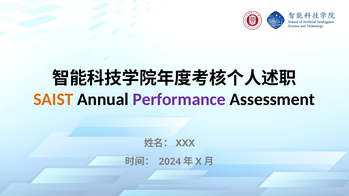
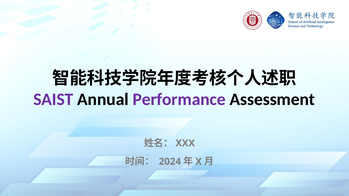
SAIST colour: orange -> purple (53, 100)
